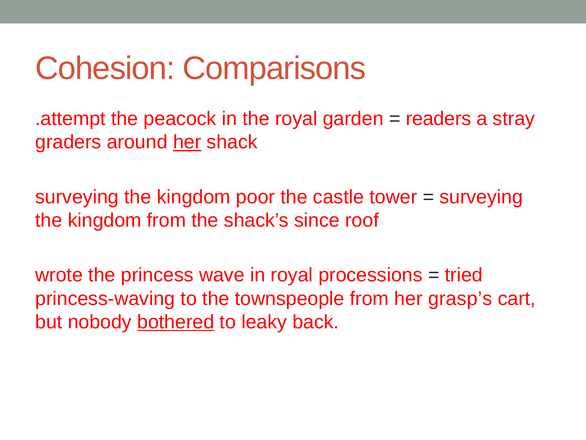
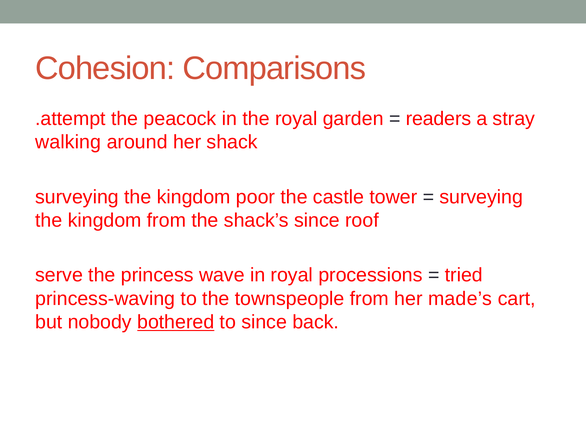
graders: graders -> walking (68, 142)
her underline: present -> none (187, 142)
wrote: wrote -> serve (59, 275)
grasp’s: grasp’s -> made’s (460, 298)
to leaky: leaky -> since (264, 322)
